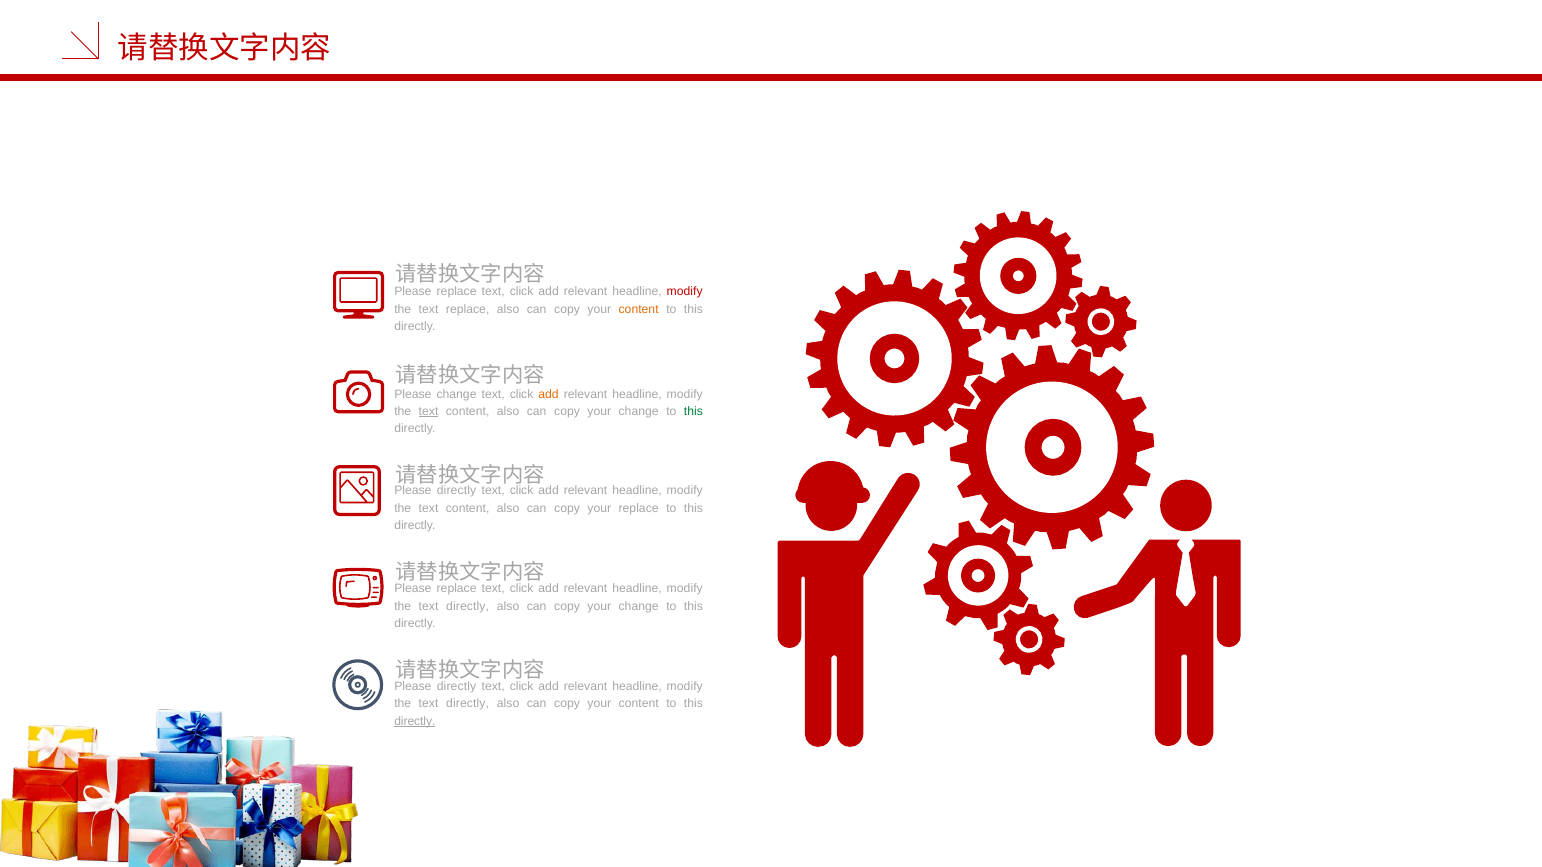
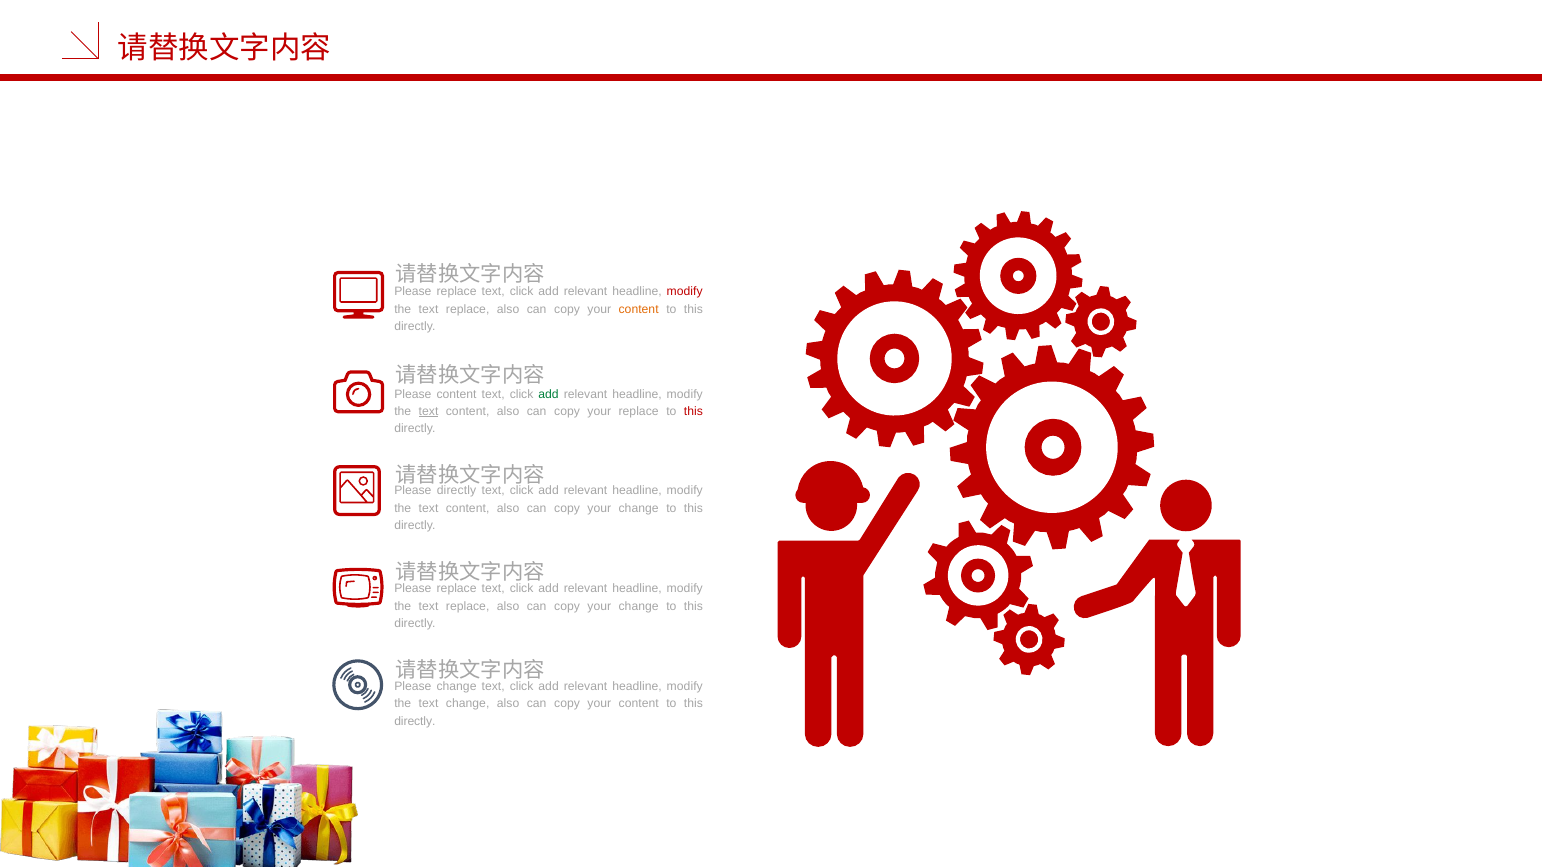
Please change: change -> content (457, 394)
add colour: orange -> green (549, 394)
change: change -> replace (639, 412)
this colour: green -> red (693, 412)
replace: replace -> change (639, 508)
directly: directly -> replace (468, 606)
directly: directly -> change (457, 687)
directly: directly -> change (468, 704)
directly underline: present -> none (415, 722)
